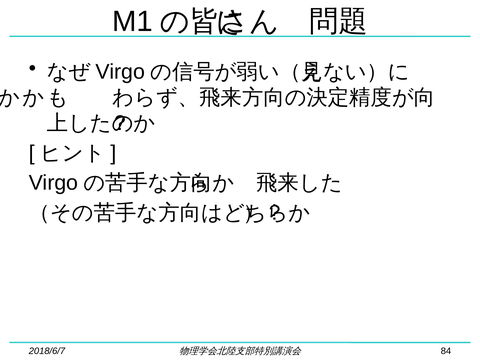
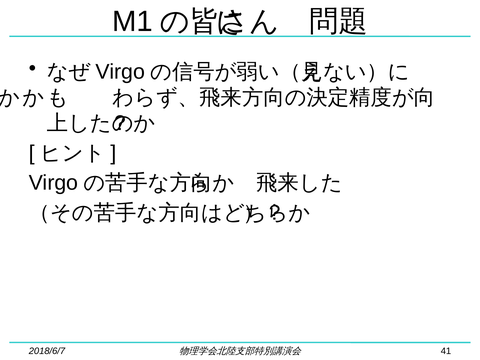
84: 84 -> 41 (446, 351)
